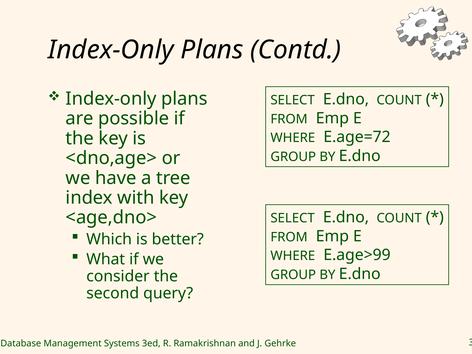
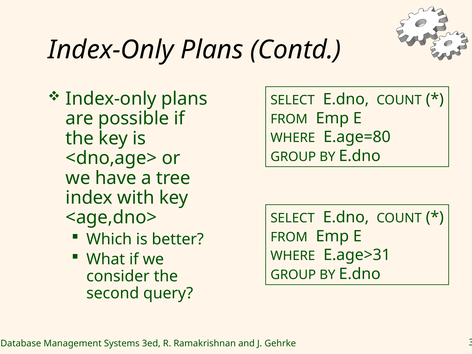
E.age=72: E.age=72 -> E.age=80 (357, 137)
E.age>99: E.age>99 -> E.age>31 (357, 255)
